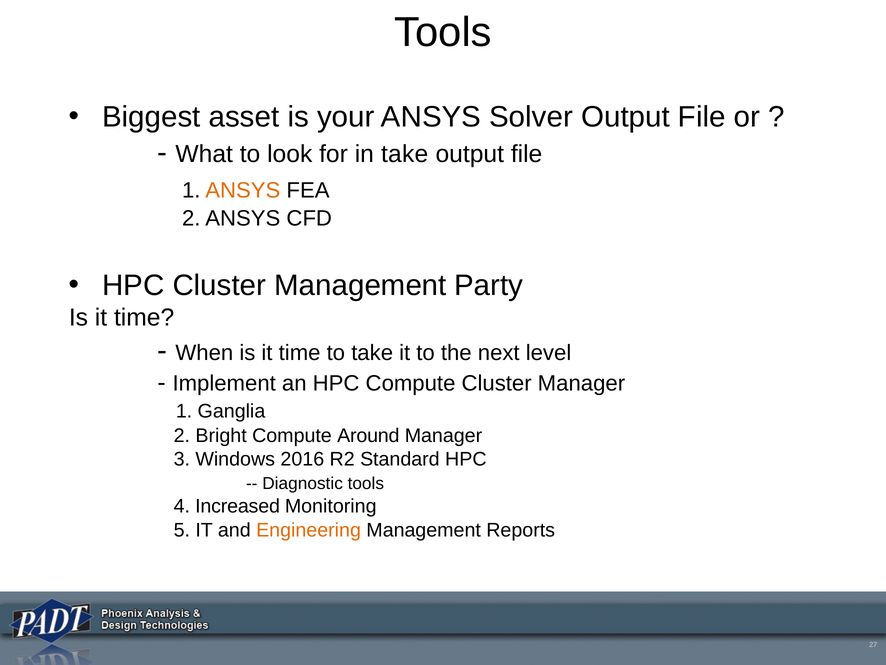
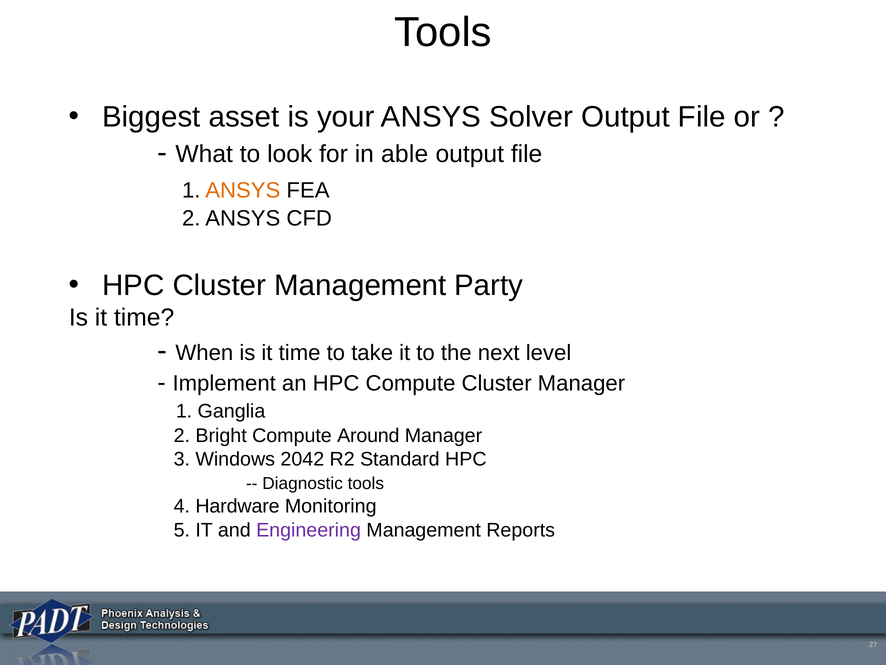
in take: take -> able (405, 154)
2016: 2016 -> 2042 (302, 459)
Increased: Increased -> Hardware (238, 506)
Engineering colour: orange -> purple (309, 530)
